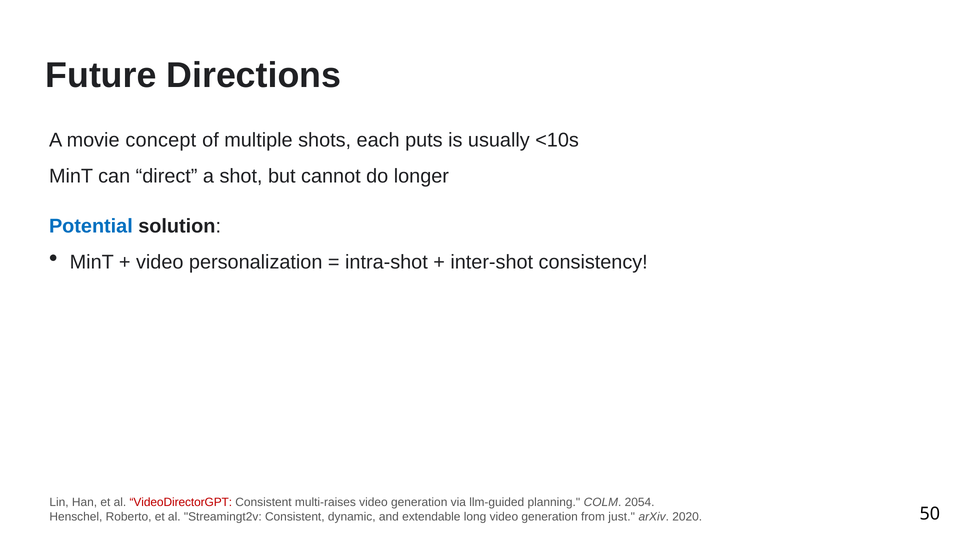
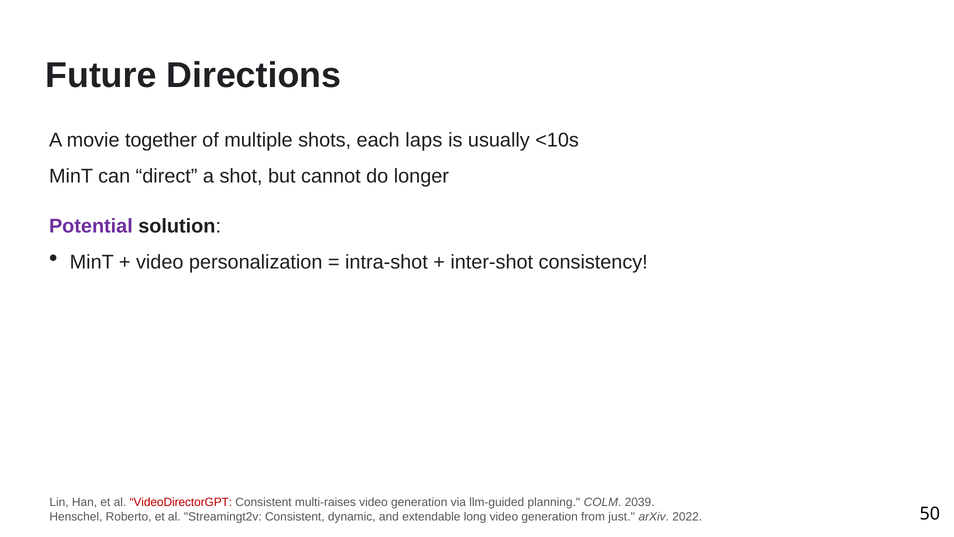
concept: concept -> together (161, 140)
puts: puts -> laps (424, 140)
Potential colour: blue -> purple (91, 226)
2054: 2054 -> 2039 (640, 502)
2020: 2020 -> 2022 (687, 517)
